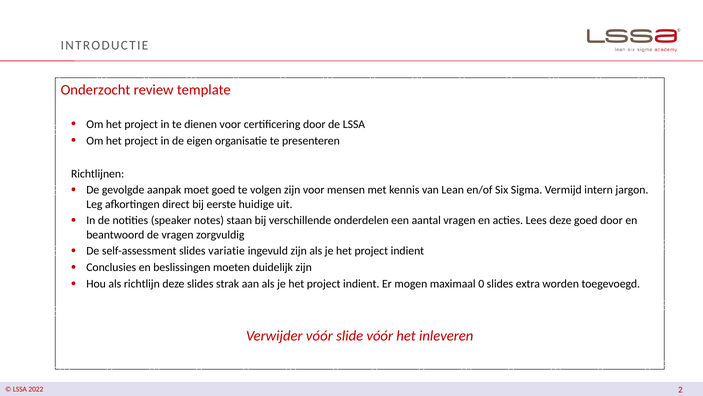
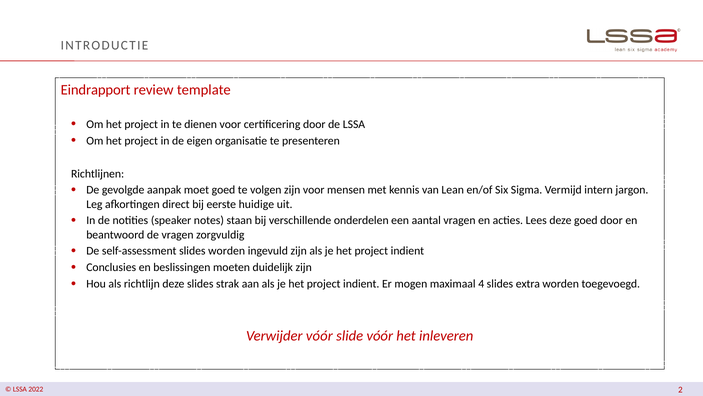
Onderzocht: Onderzocht -> Eindrapport (96, 90)
slides variatie: variatie -> worden (227, 251)
0: 0 -> 4 (481, 284)
